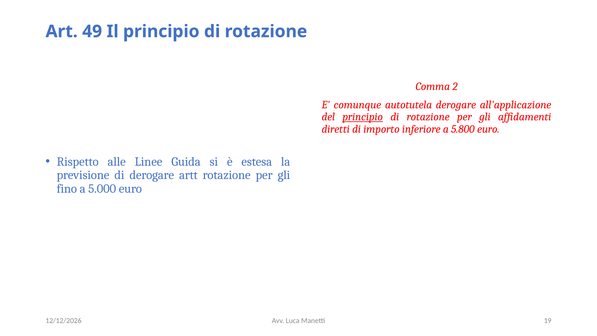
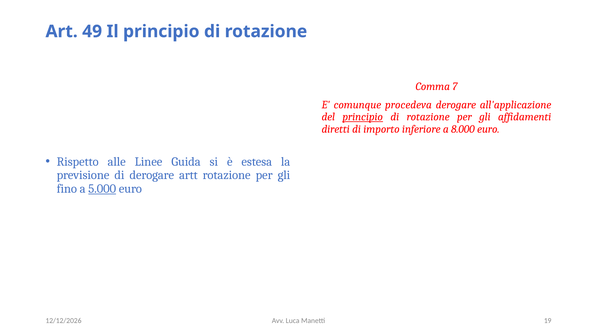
2: 2 -> 7 (455, 86)
autotutela: autotutela -> procedeva (408, 105)
5.800: 5.800 -> 8.000 (463, 129)
5.000 underline: none -> present (102, 188)
